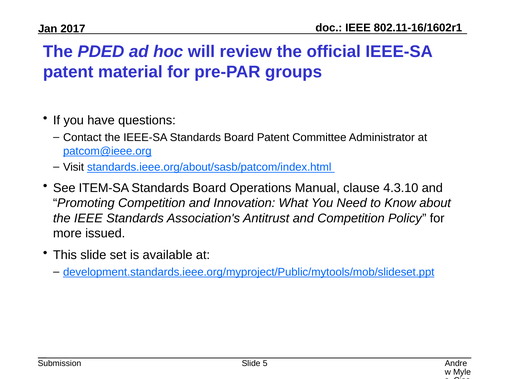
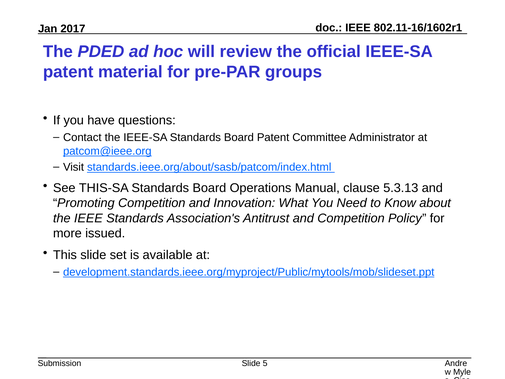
ITEM-SA: ITEM-SA -> THIS-SA (104, 188)
4.3.10: 4.3.10 -> 5.3.13 (401, 188)
